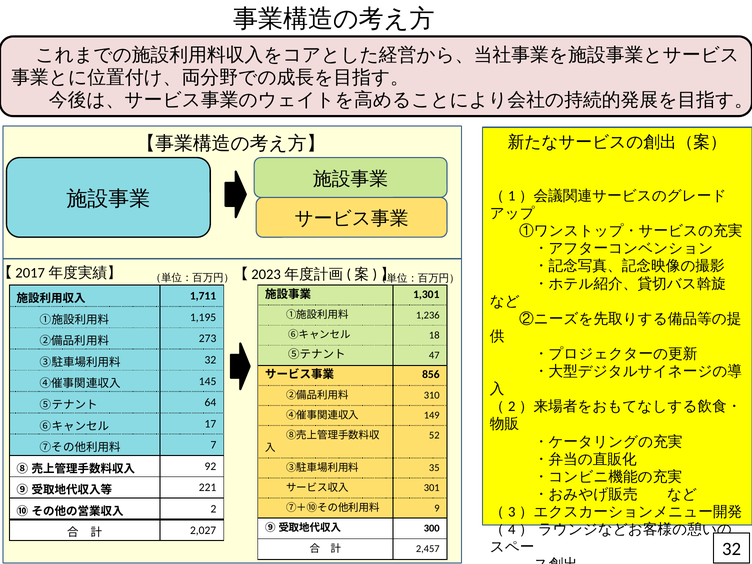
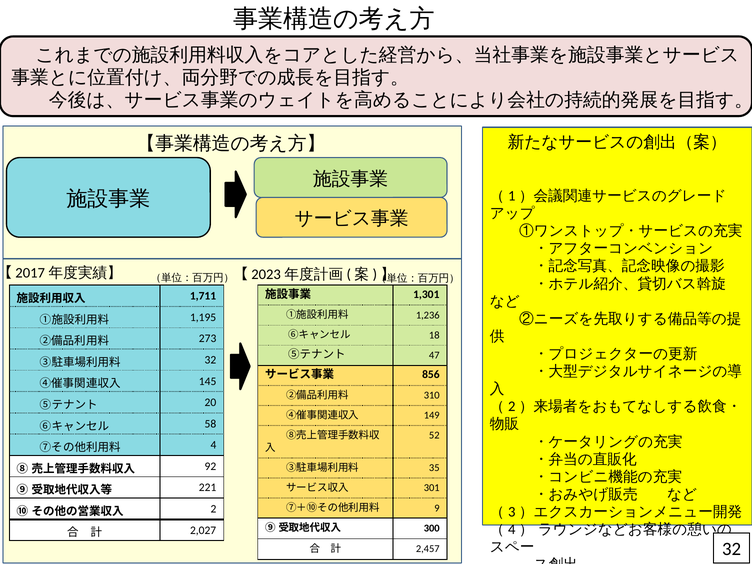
64: 64 -> 20 (210, 403)
17: 17 -> 58 (210, 424)
7: 7 -> 4 (213, 445)
